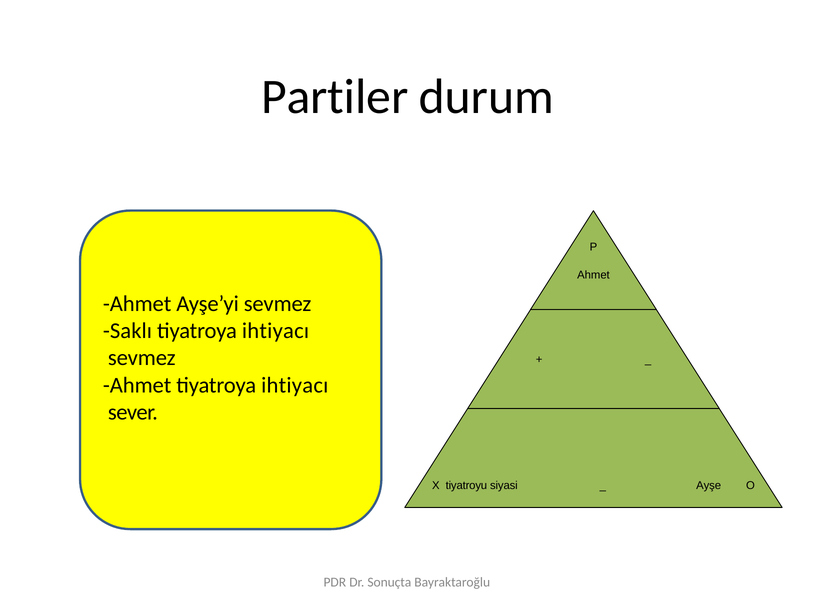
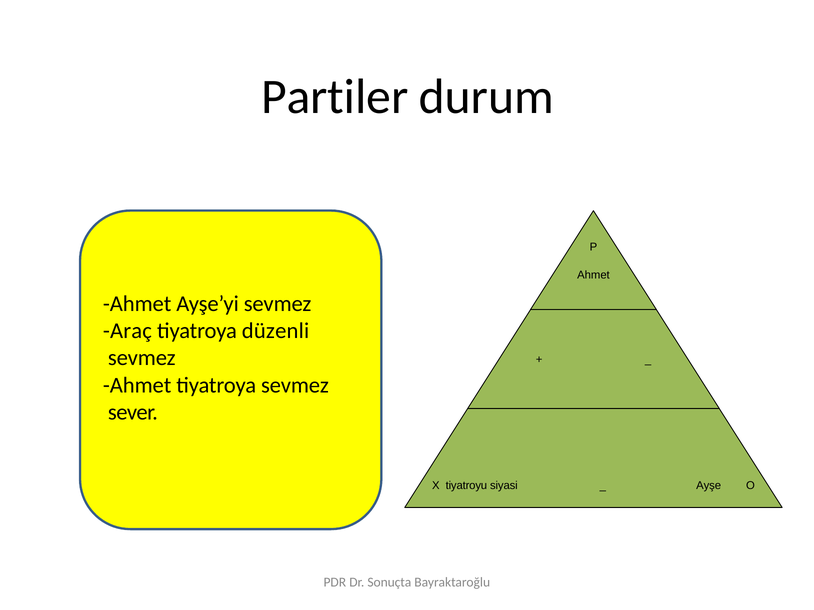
Saklı: Saklı -> Araç (127, 331)
ihtiyacı: ihtiyacı -> düzenli (276, 331)
Ahmet tiyatroya ihtiyacı: ihtiyacı -> sevmez (295, 385)
